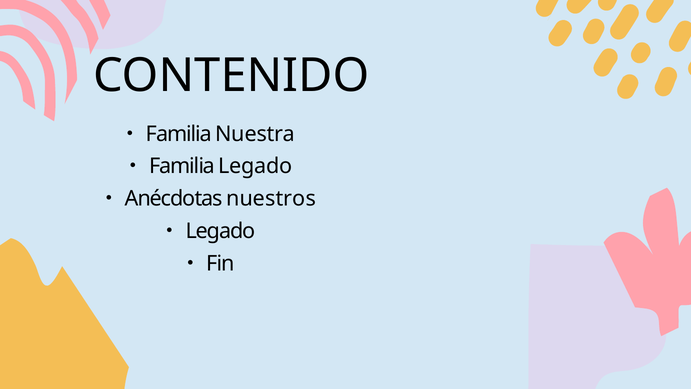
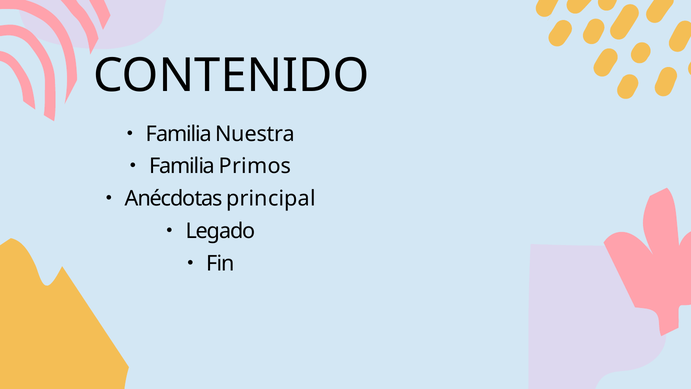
Legado: Legado -> Primos (255, 166)
nuestros: nuestros -> principal (271, 199)
